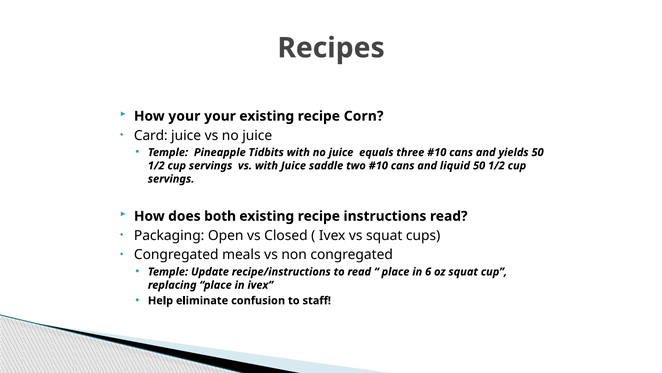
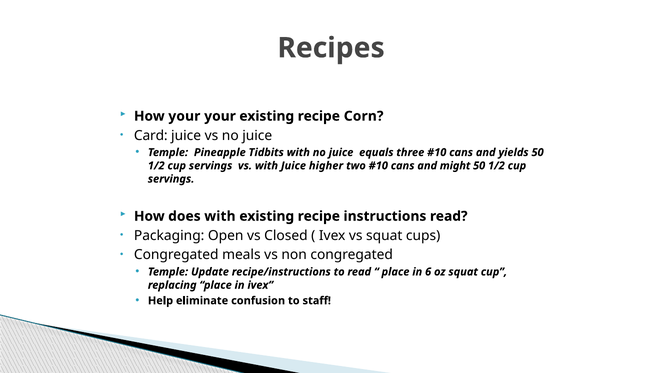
saddle: saddle -> higher (326, 165)
liquid: liquid -> might (455, 165)
does both: both -> with (220, 216)
